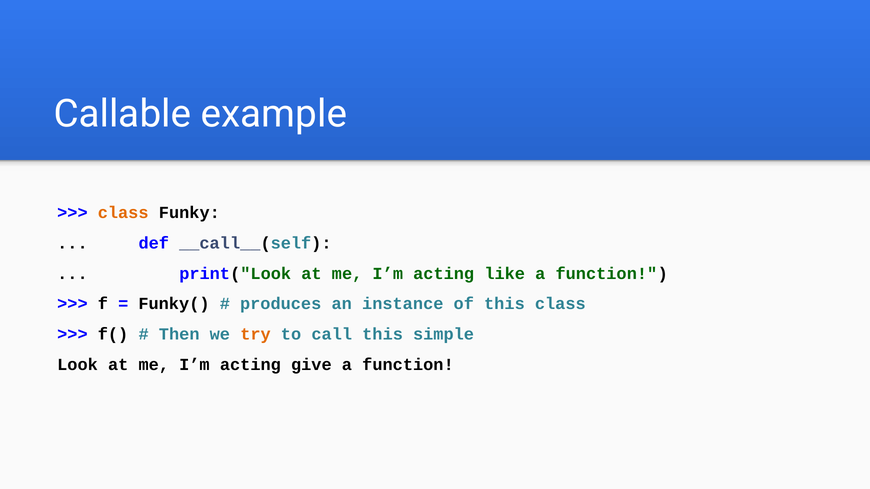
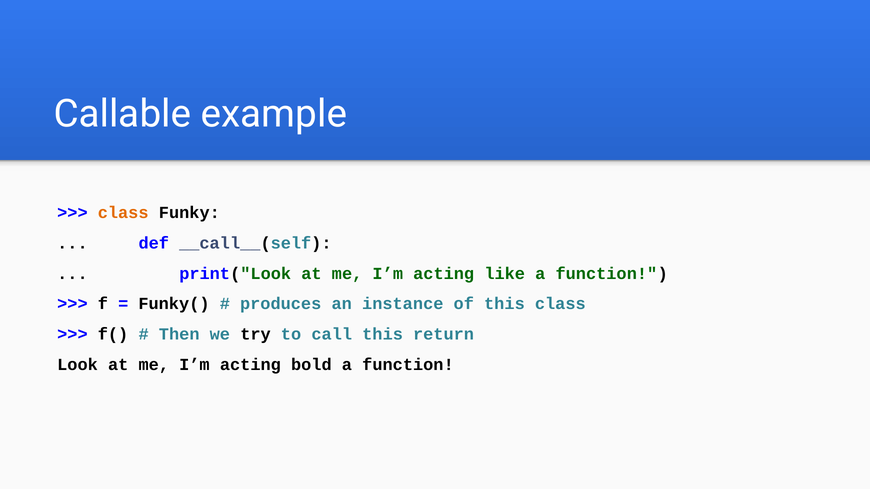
try colour: orange -> black (255, 335)
simple: simple -> return (444, 335)
give: give -> bold (311, 365)
